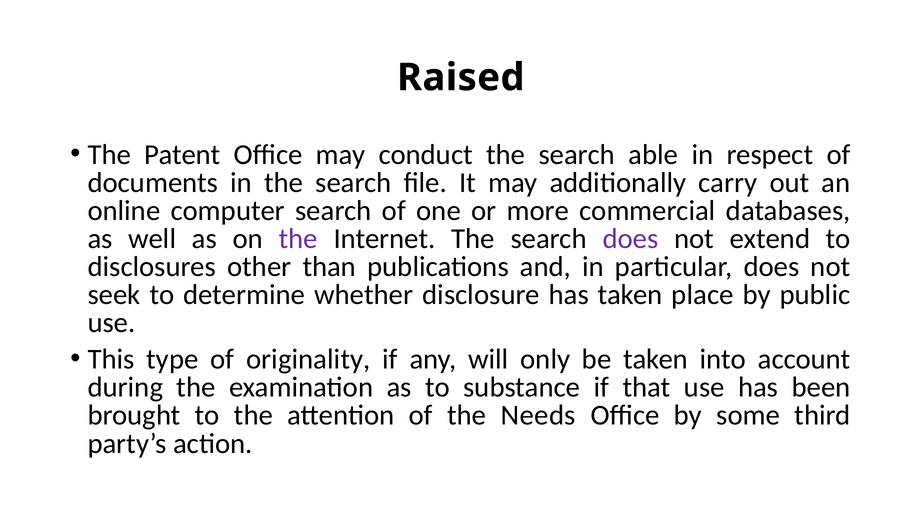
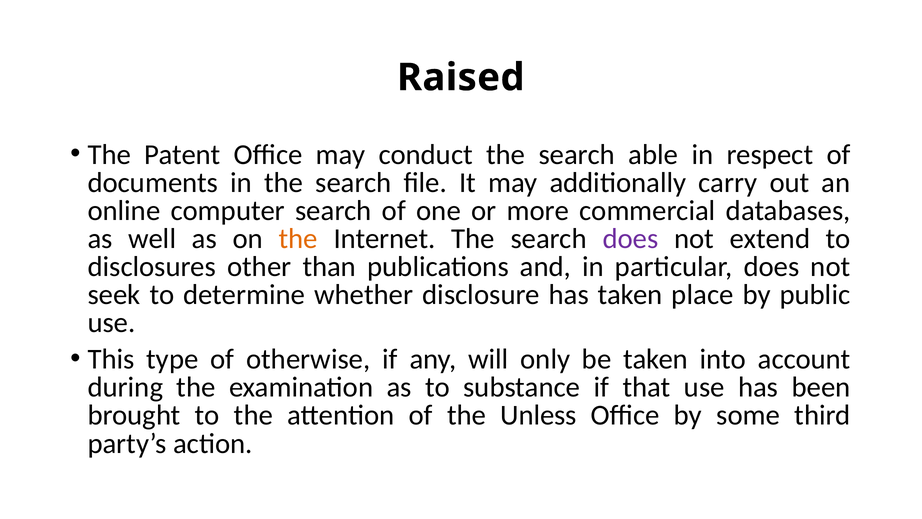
the colour: purple -> orange (298, 238)
originality: originality -> otherwise (308, 359)
Needs: Needs -> Unless (539, 415)
